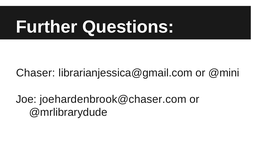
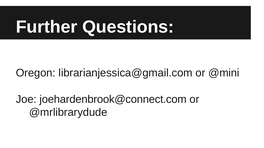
Chaser: Chaser -> Oregon (36, 73)
joehardenbrook@chaser.com: joehardenbrook@chaser.com -> joehardenbrook@connect.com (113, 100)
